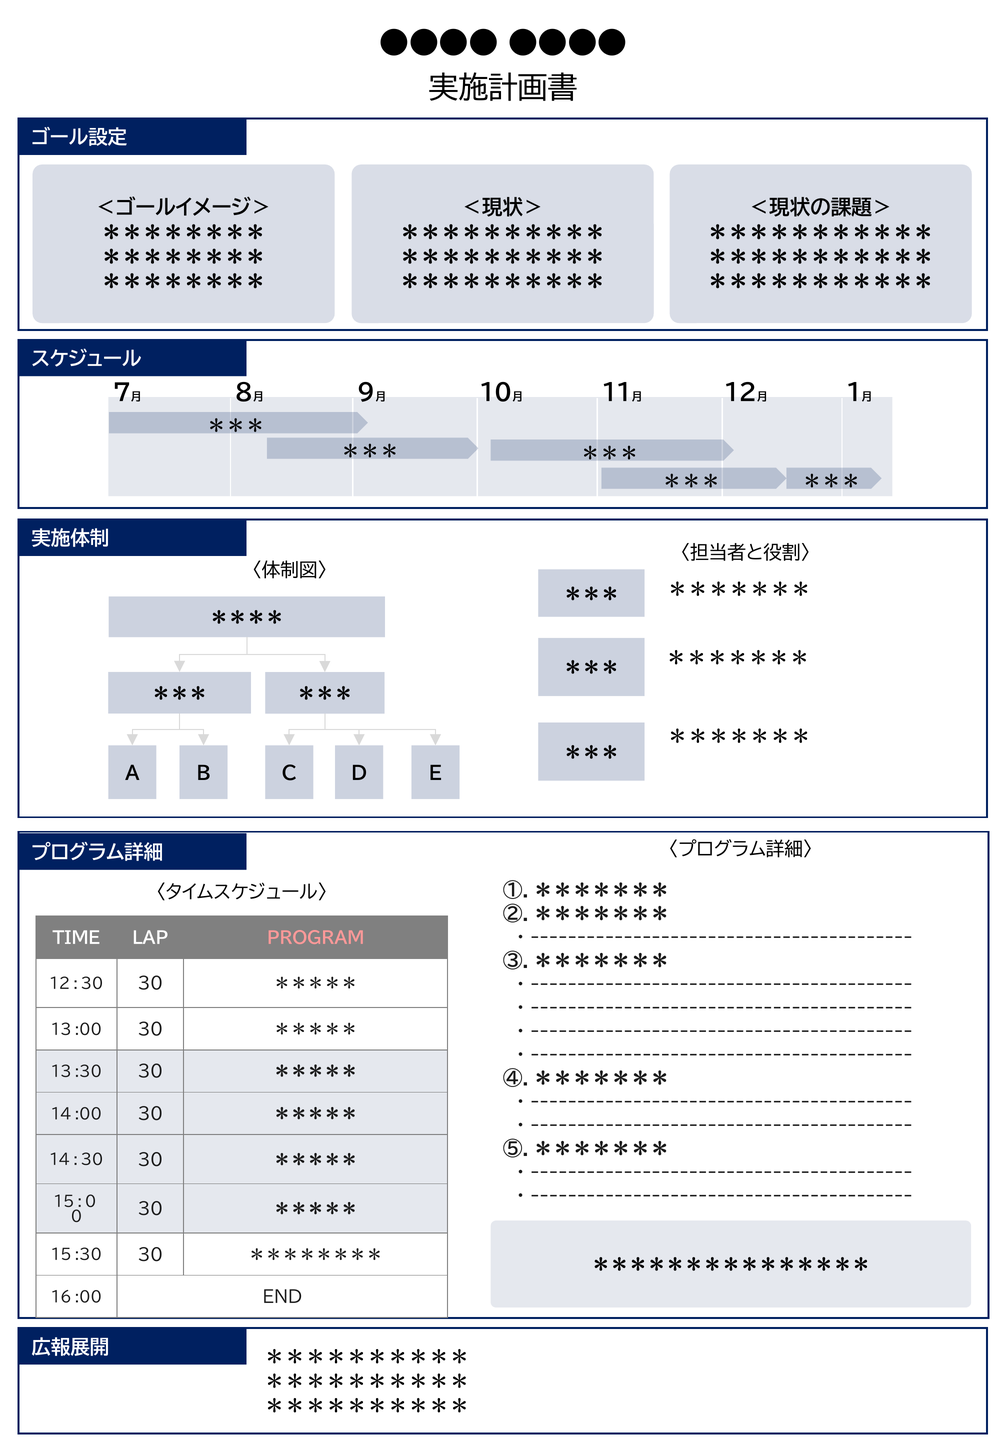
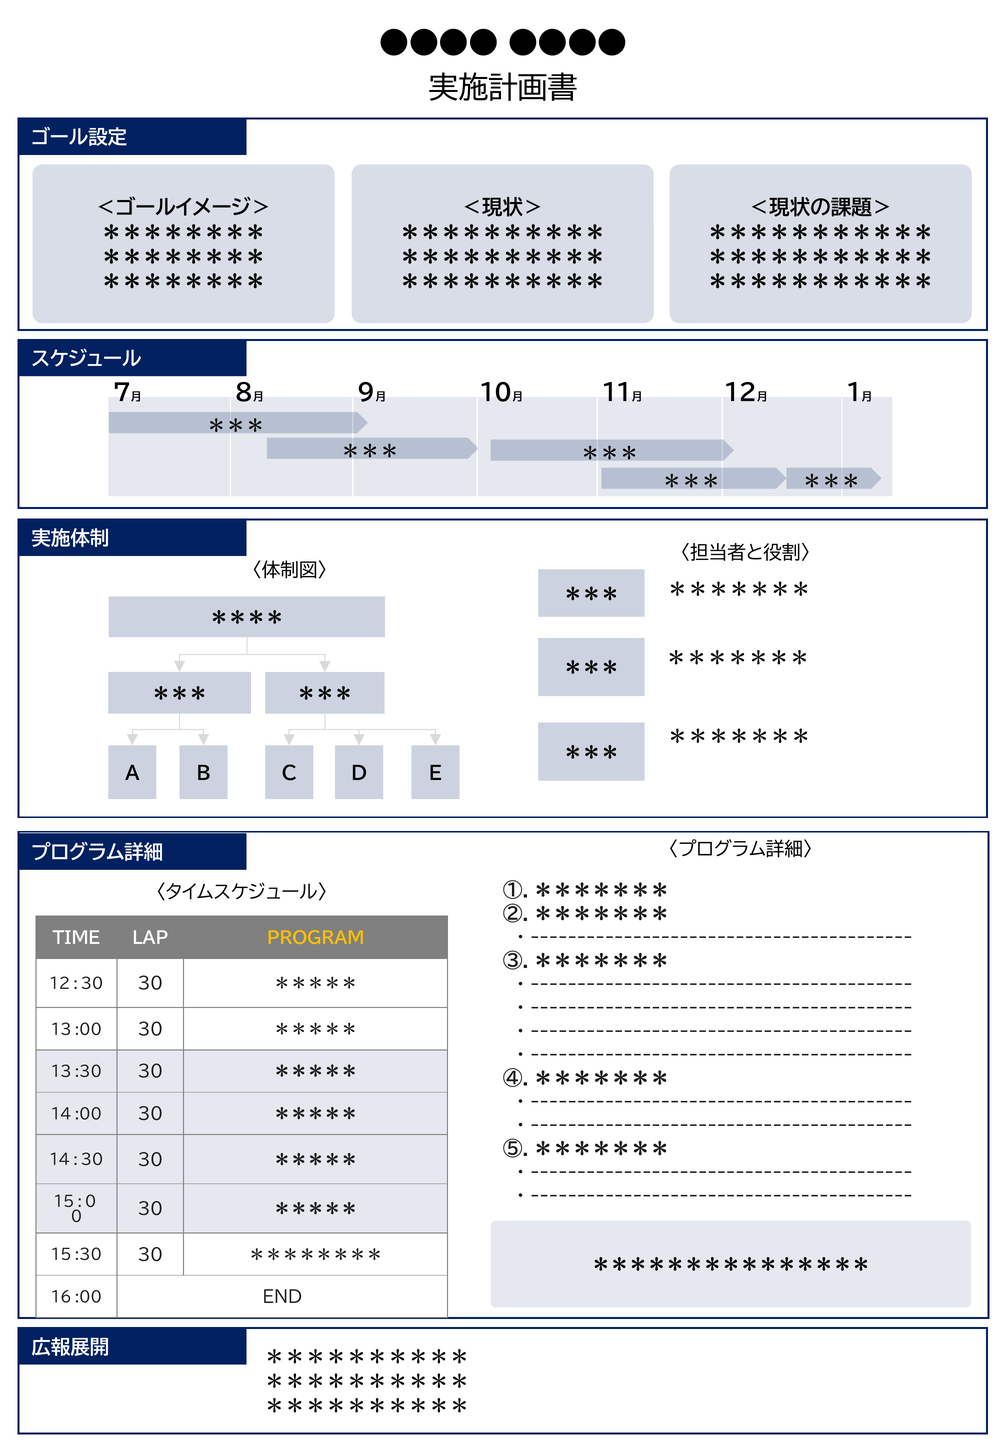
PROGRAM colour: pink -> yellow (316, 938)
